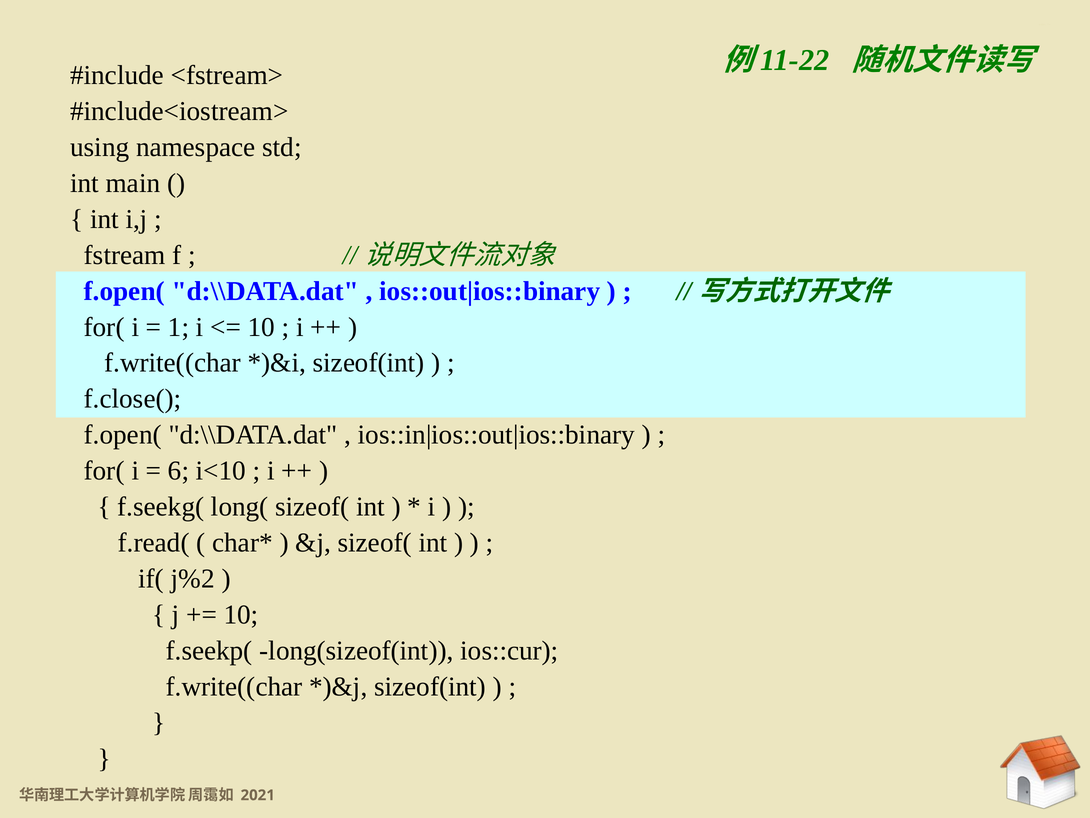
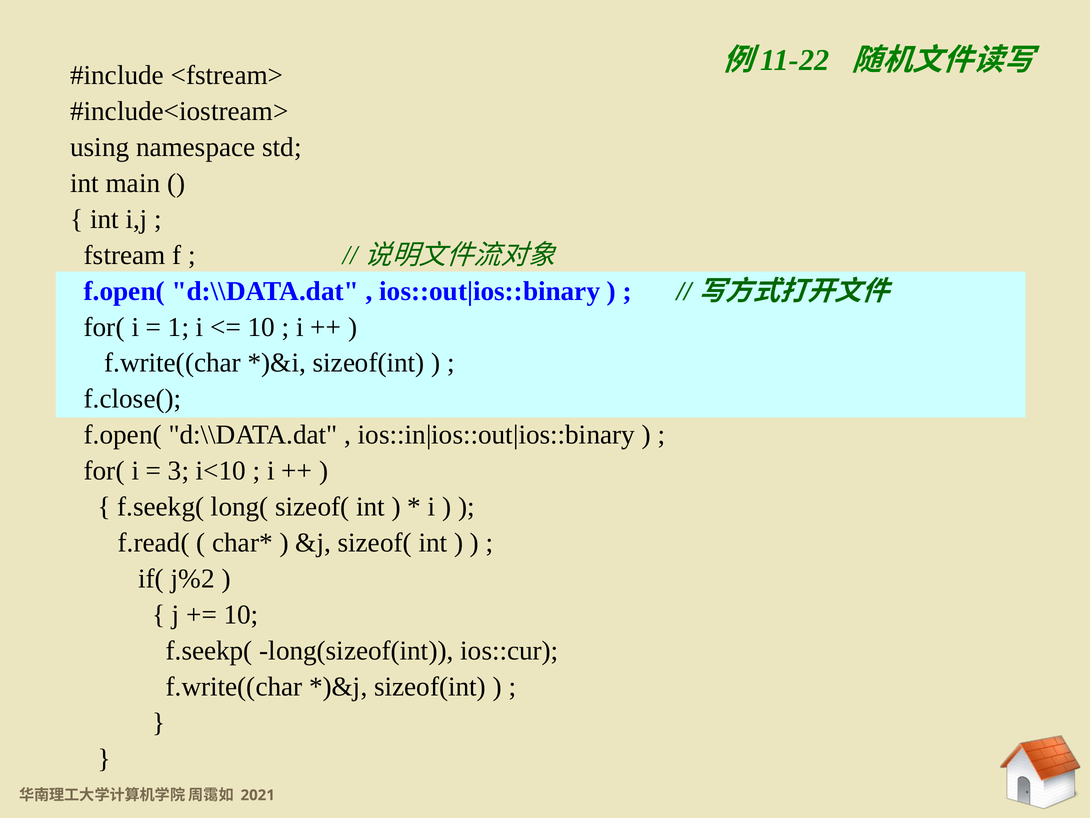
6: 6 -> 3 (179, 471)
